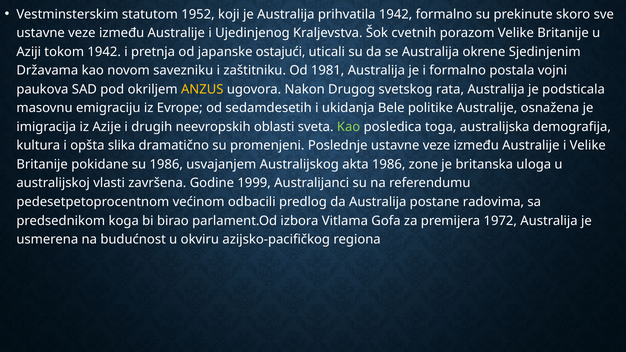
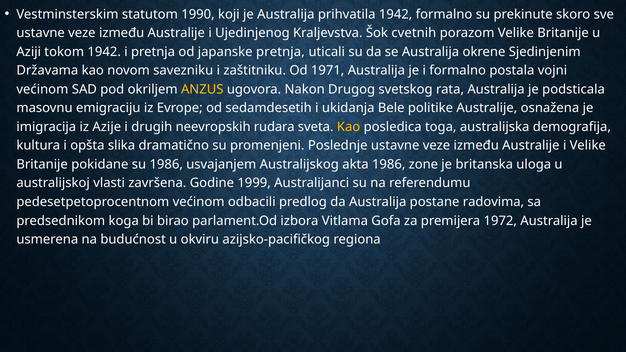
1952: 1952 -> 1990 (198, 14)
japanske ostajući: ostajući -> pretnja (280, 52)
1981: 1981 -> 1971 (328, 71)
paukova: paukova -> većinom (42, 89)
oblasti: oblasti -> rudara (274, 127)
Kao colour: light green -> yellow (349, 127)
